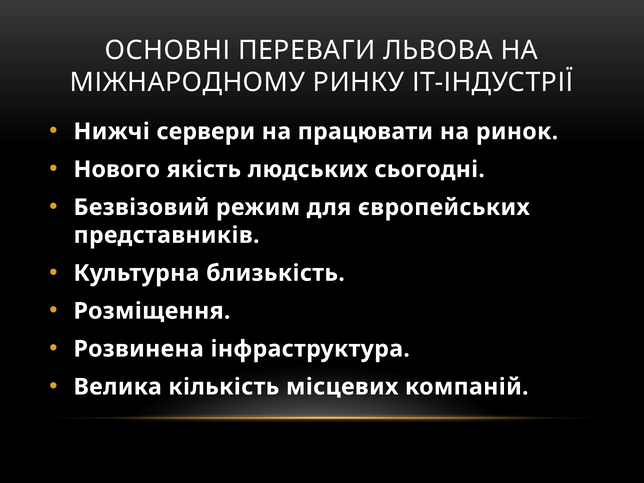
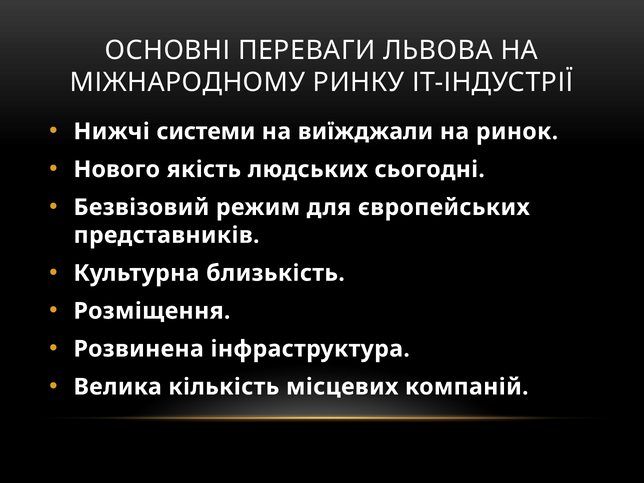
сервери: сервери -> системи (206, 131)
працювати: працювати -> виїжджали (365, 131)
